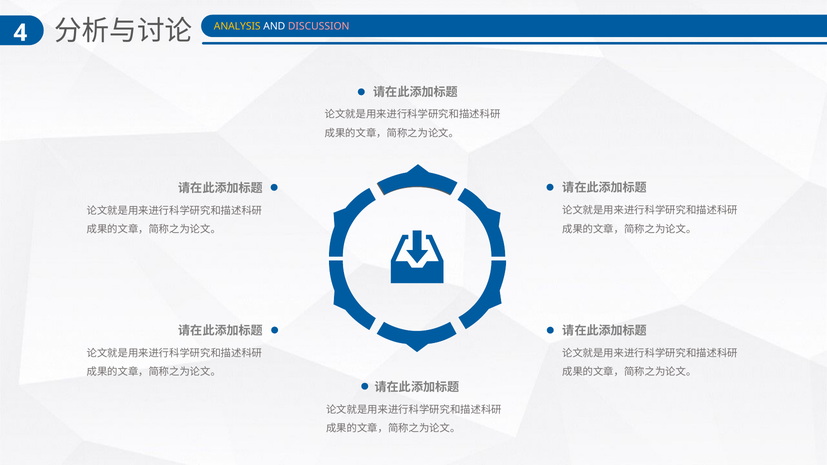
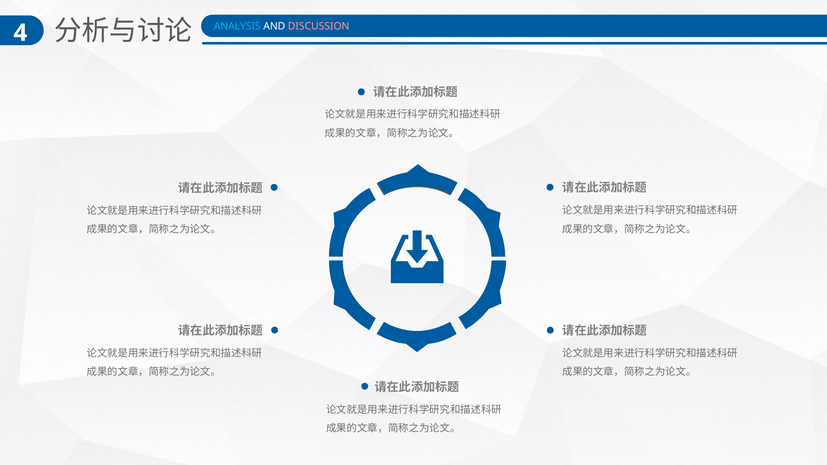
ANALYSIS colour: yellow -> light blue (237, 26)
